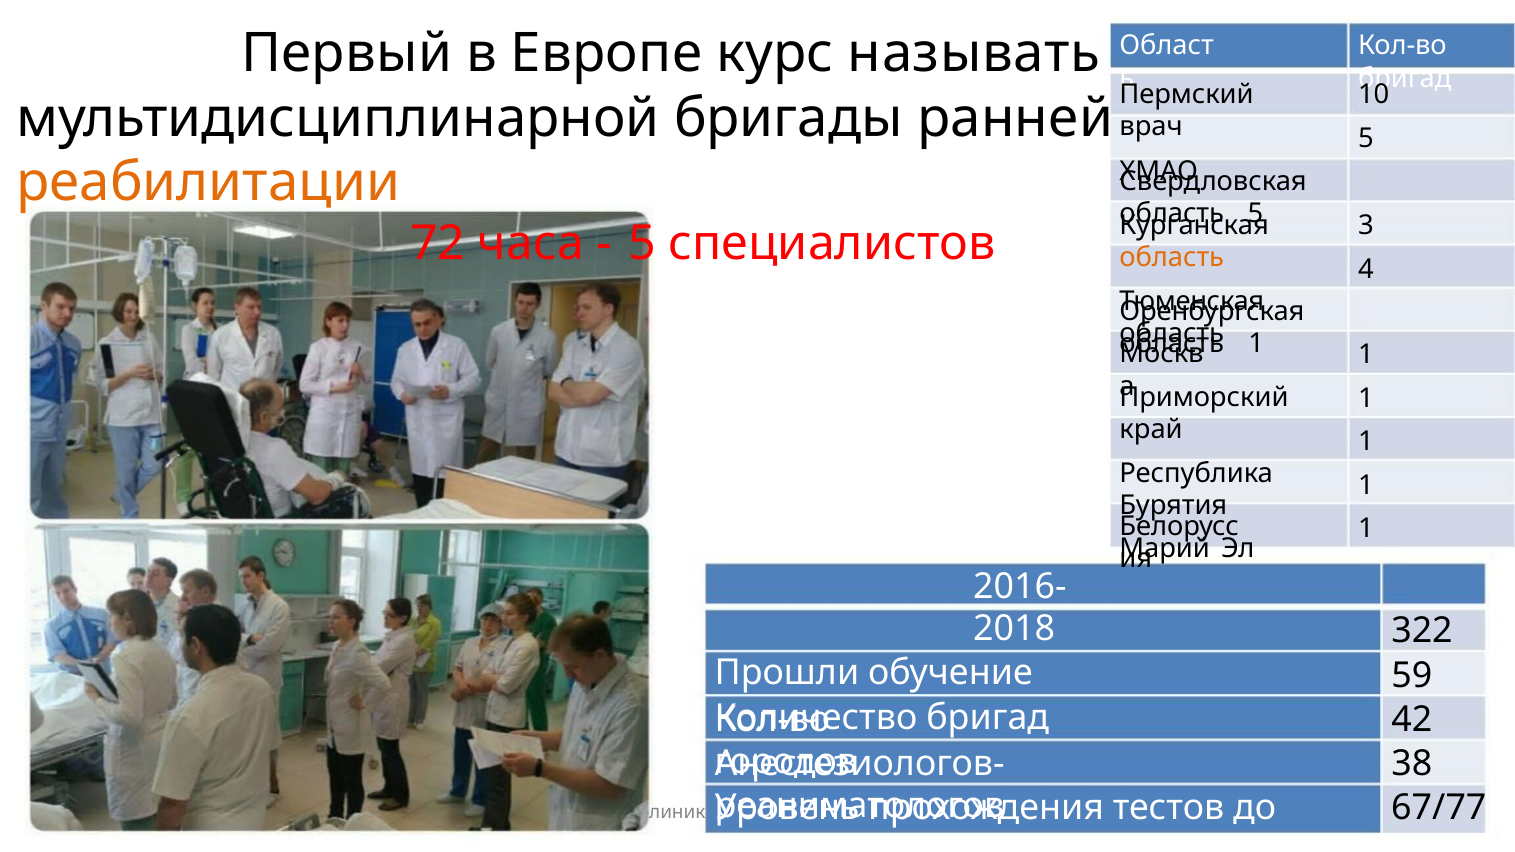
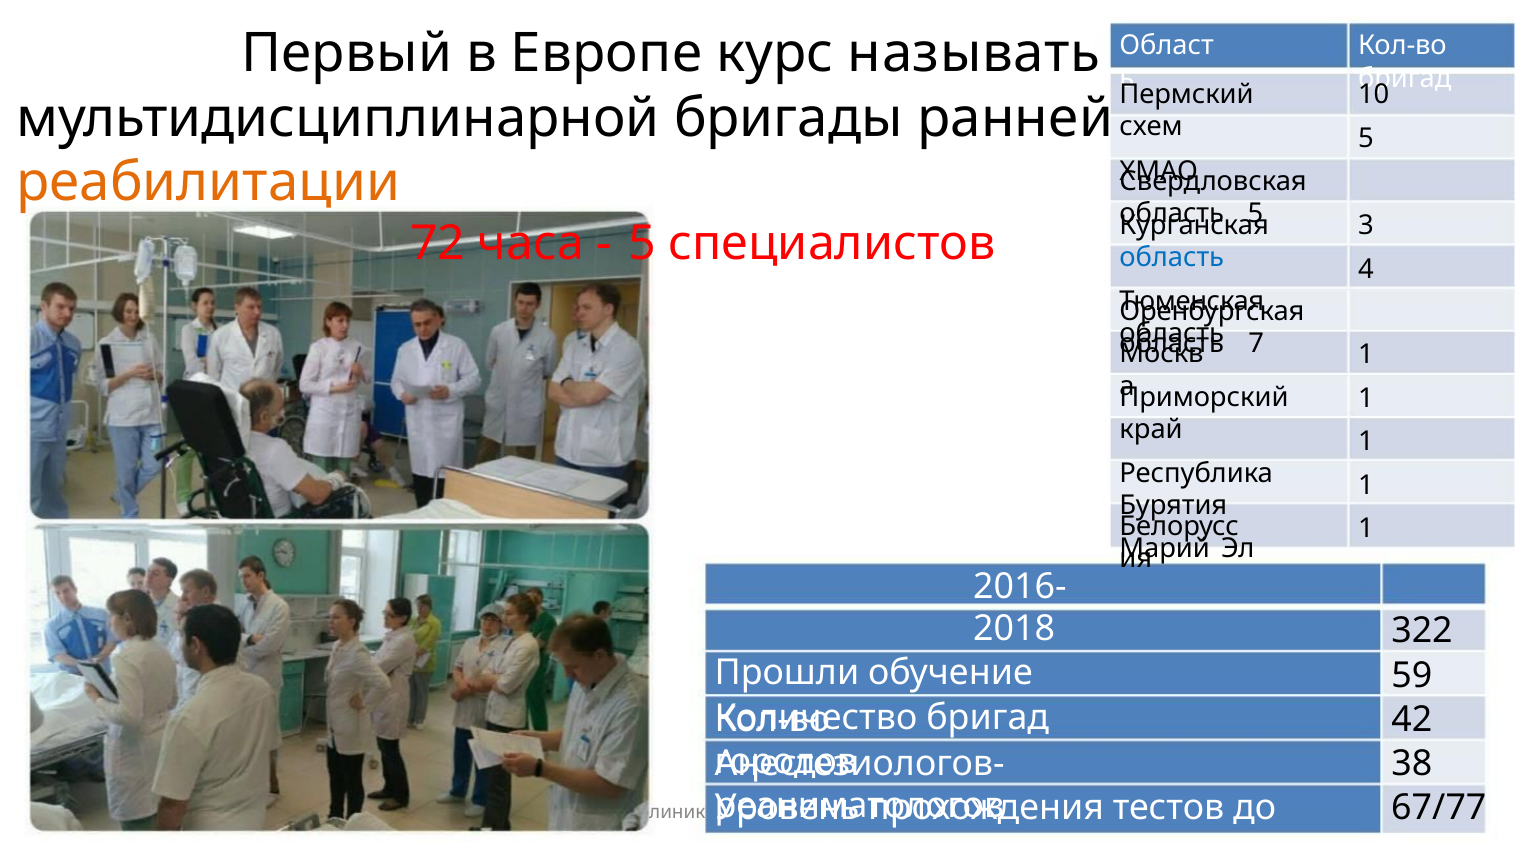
врач: врач -> схем (1151, 127)
область colour: orange -> blue (1172, 257)
1: 1 -> 7 (1256, 343)
